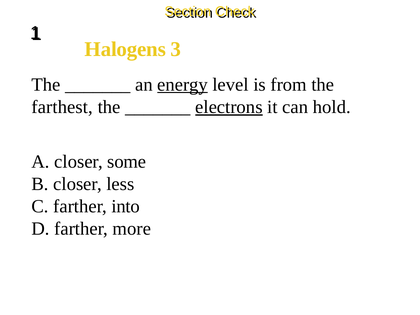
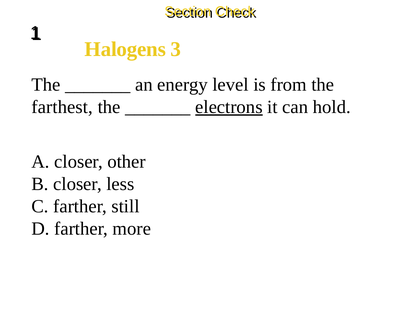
energy underline: present -> none (183, 85)
some: some -> other (127, 162)
into: into -> still (126, 206)
